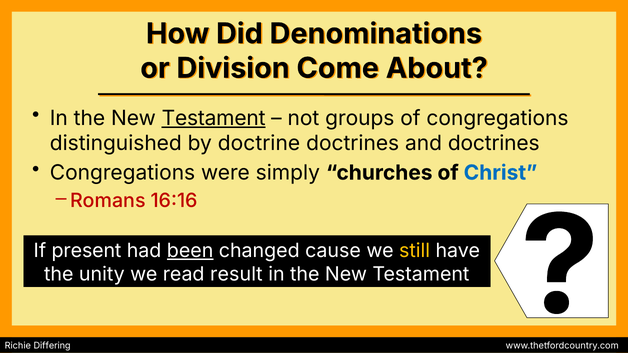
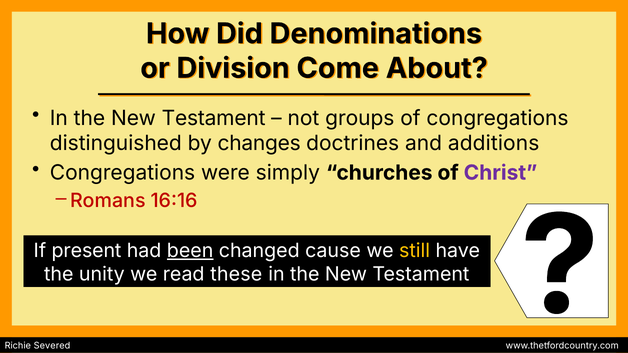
Testament underline: present -> none (214, 118)
doctrine: doctrine -> changes (259, 144)
and doctrines: doctrines -> additions (494, 144)
Christ colour: blue -> purple (500, 173)
result: result -> these (236, 274)
Differing: Differing -> Severed (52, 346)
